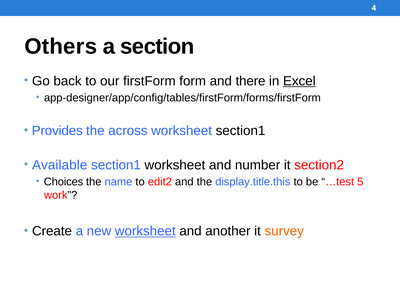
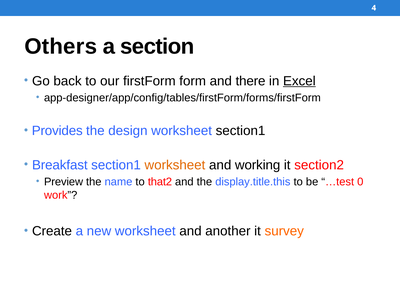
across: across -> design (128, 131)
Available: Available -> Breakfast (60, 165)
worksheet colour: black -> orange (175, 165)
number: number -> working (258, 165)
Choices: Choices -> Preview (64, 182)
edit2: edit2 -> that2 (160, 182)
5: 5 -> 0 (360, 182)
worksheet underline: present -> none (145, 231)
